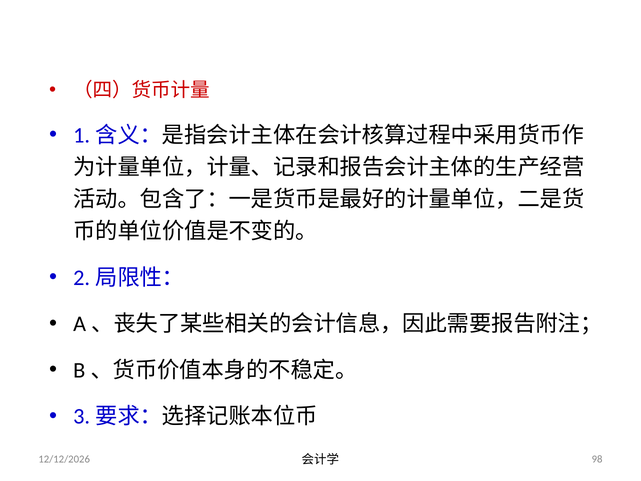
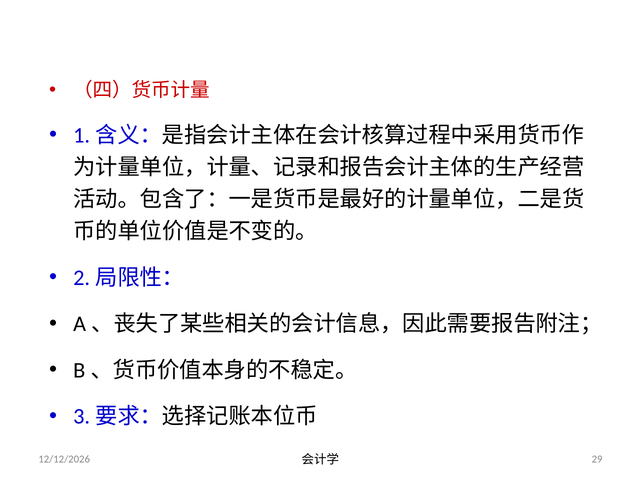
98: 98 -> 29 (597, 459)
